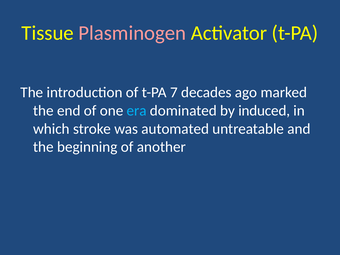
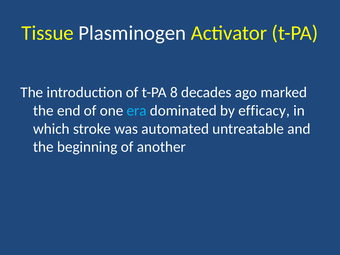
Plasminogen colour: pink -> white (132, 33)
7: 7 -> 8 (174, 92)
induced: induced -> efficacy (264, 111)
